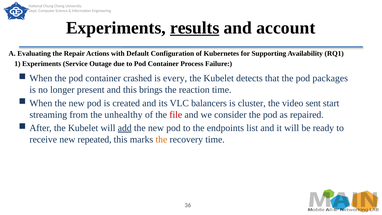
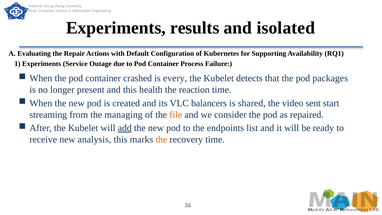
results underline: present -> none (195, 28)
account: account -> isolated (286, 28)
brings: brings -> health (151, 90)
cluster: cluster -> shared (252, 103)
unhealthy: unhealthy -> managing (124, 115)
file colour: red -> orange (176, 115)
repeated: repeated -> analysis (94, 139)
